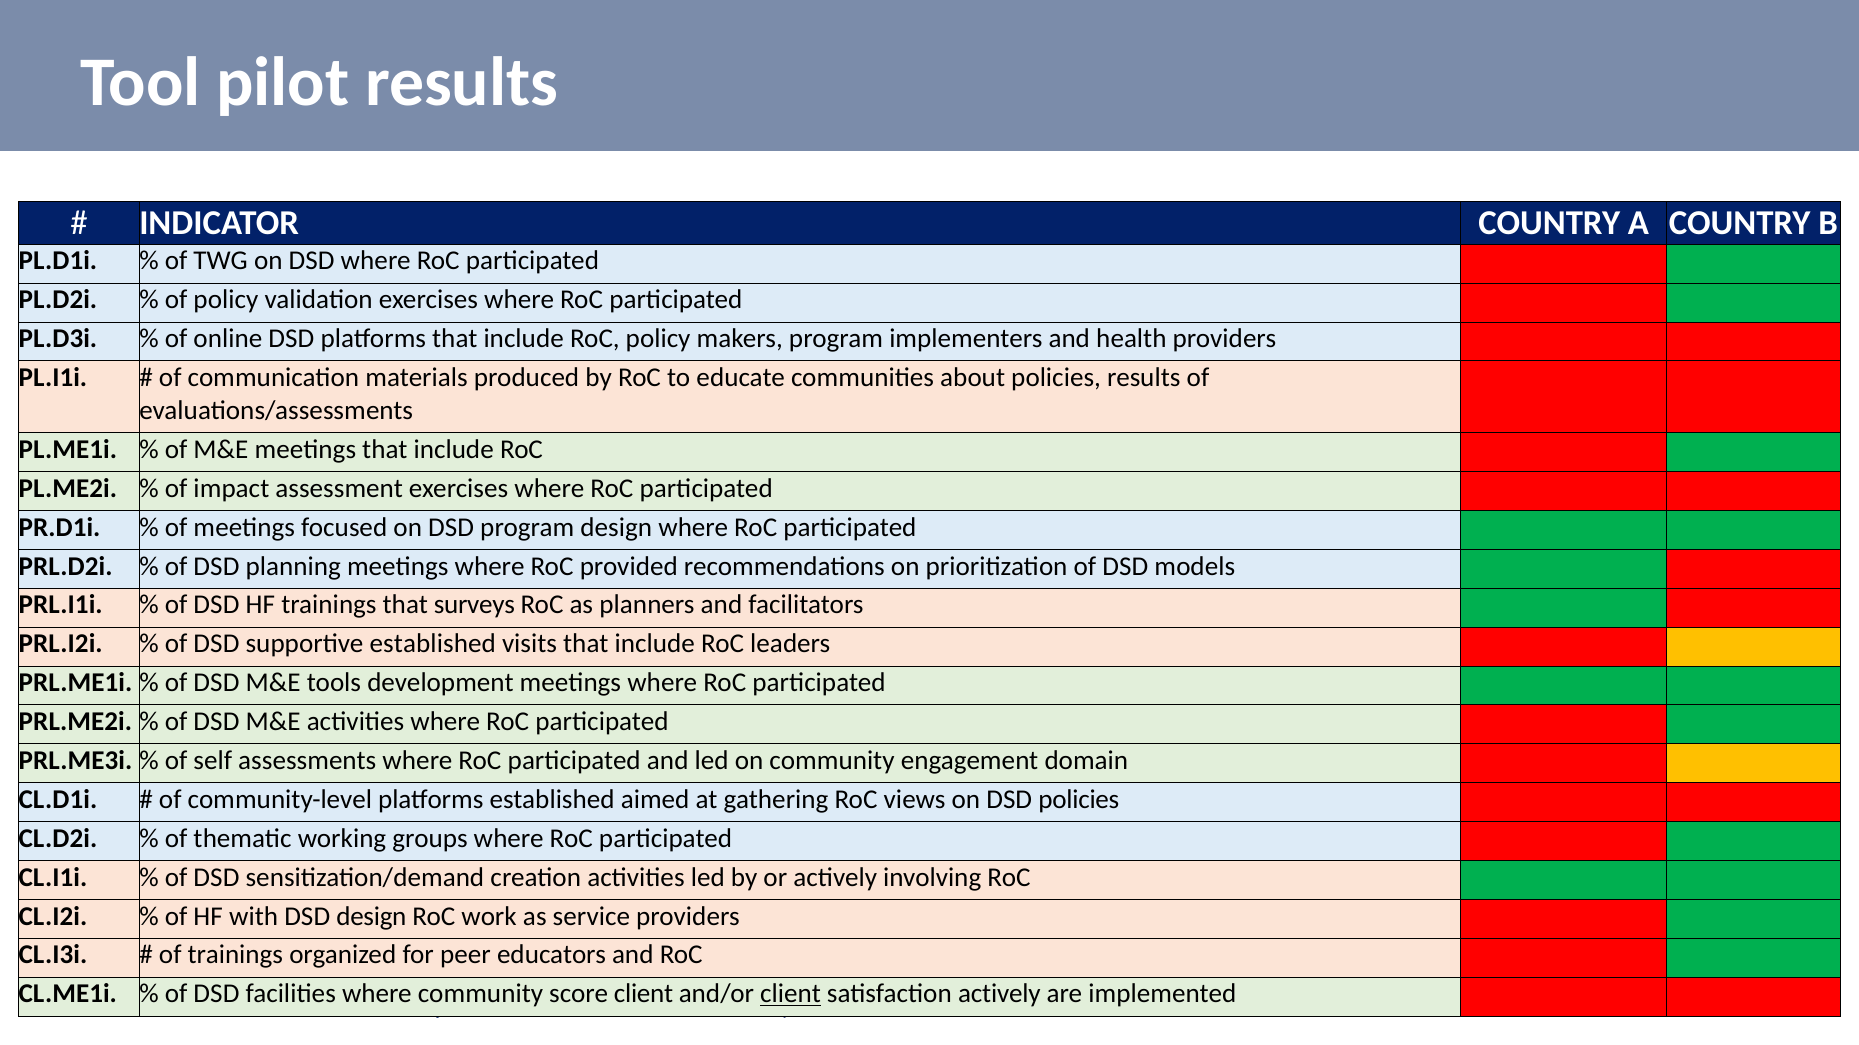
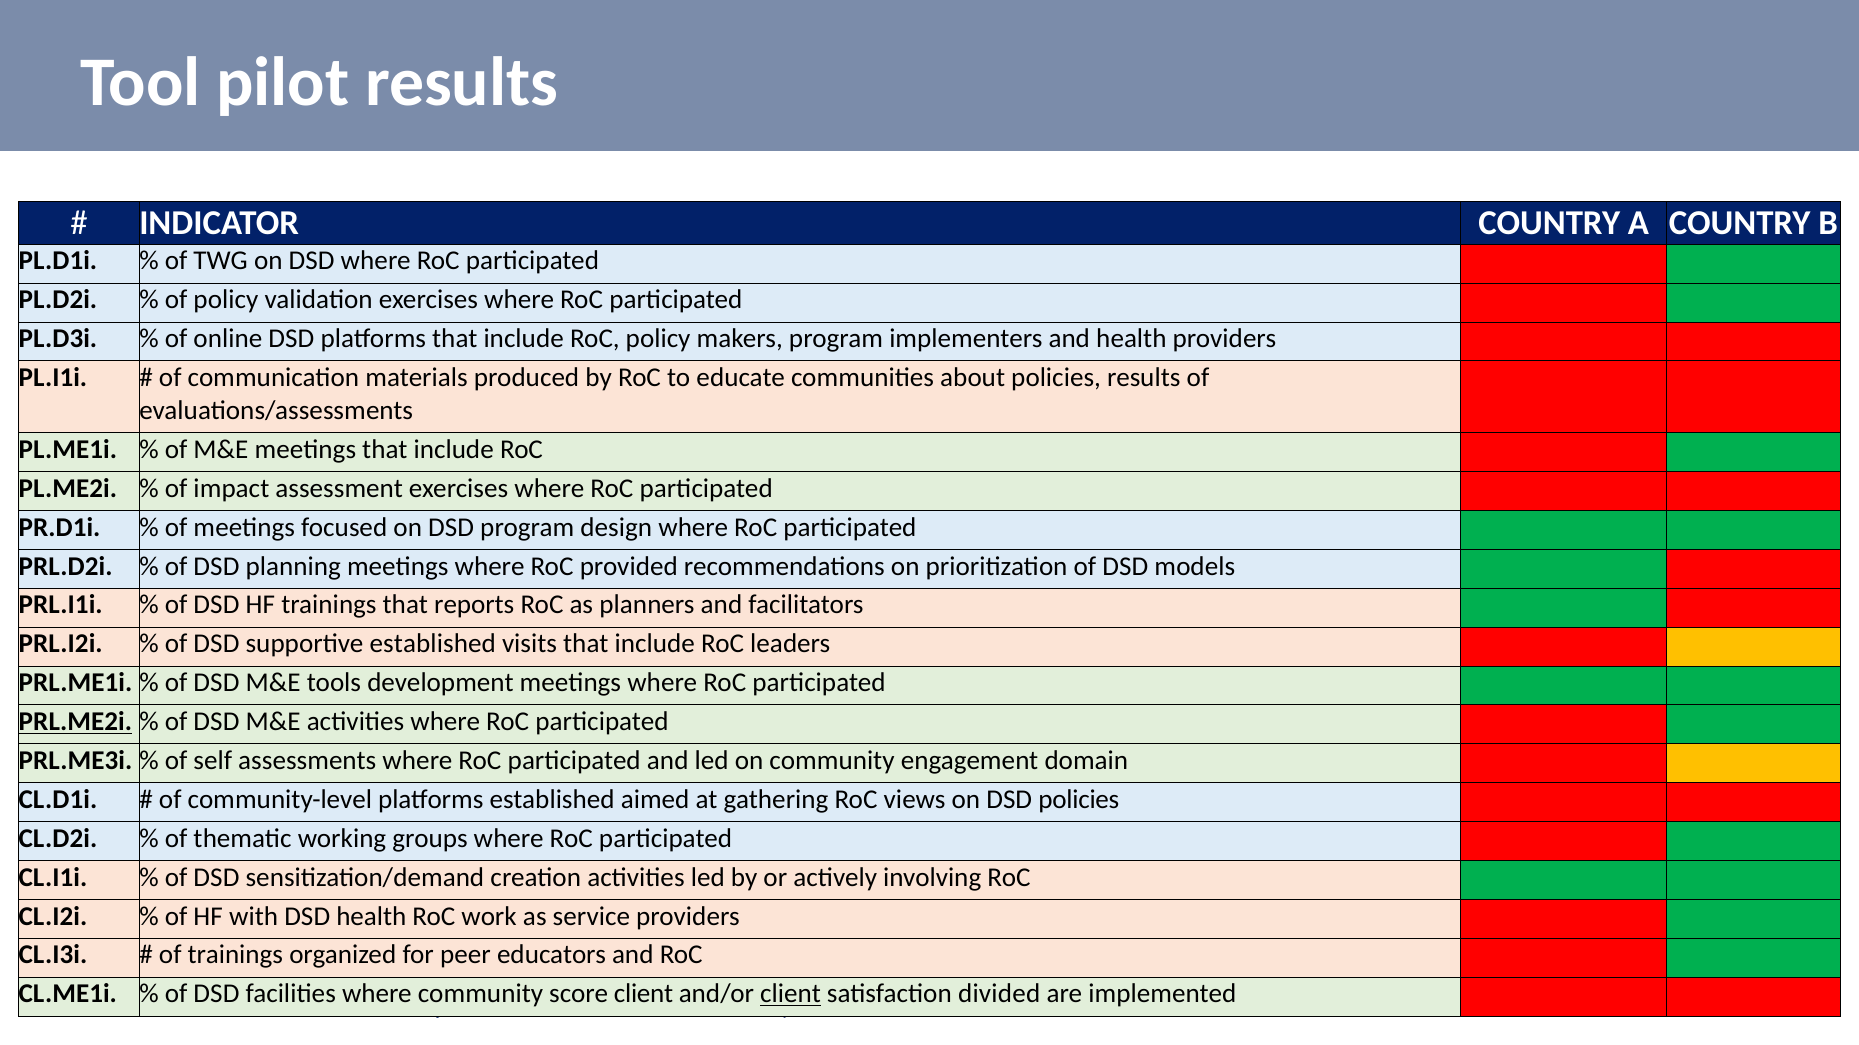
surveys: surveys -> reports (474, 605)
PRL.ME2i underline: none -> present (75, 722)
DSD design: design -> health (371, 917)
satisfaction actively: actively -> divided (999, 995)
